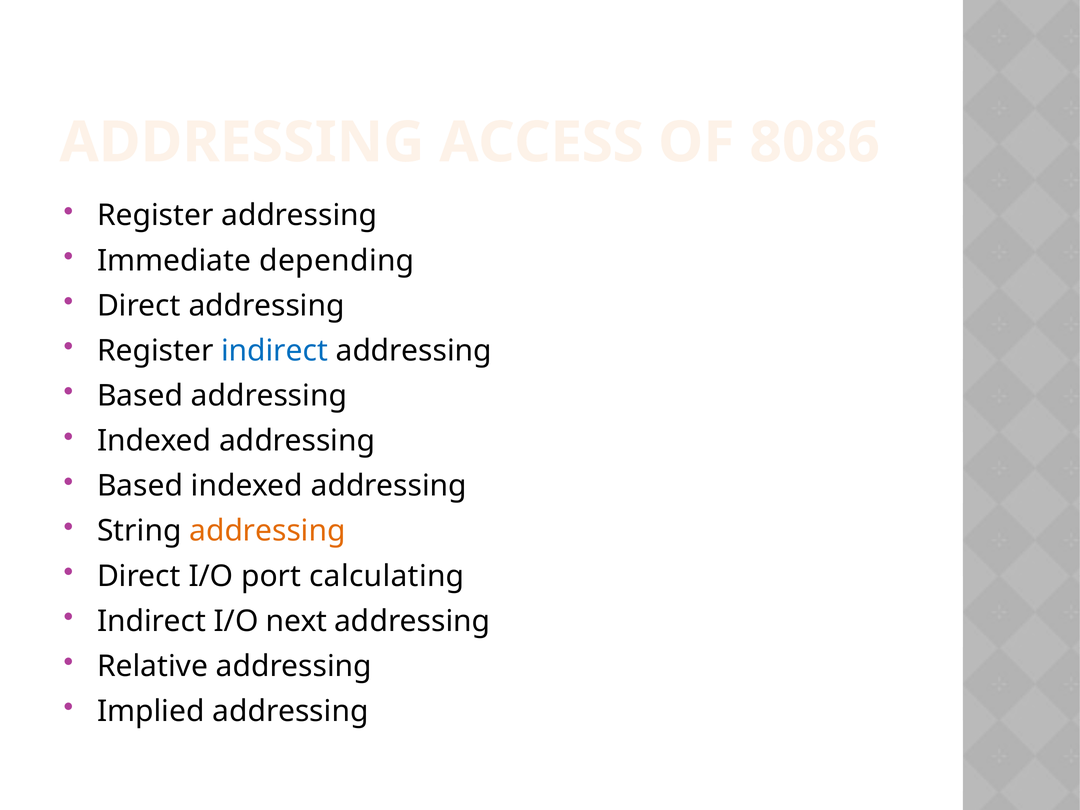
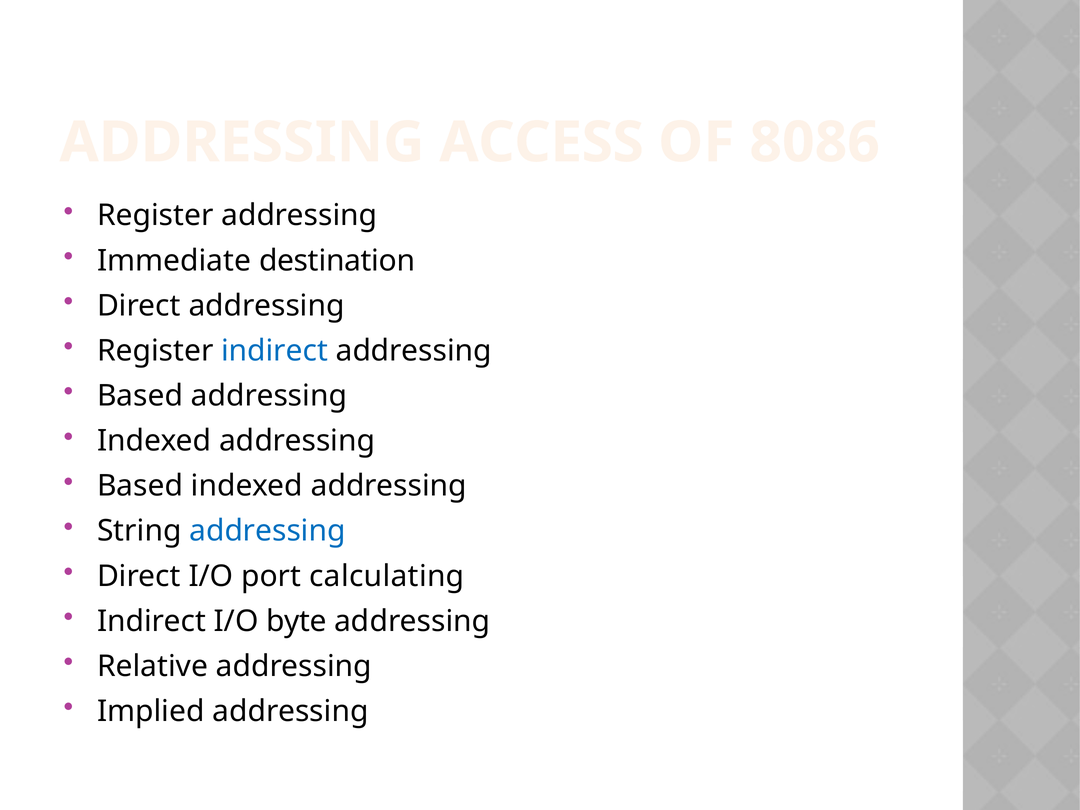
depending: depending -> destination (337, 261)
addressing colour: orange -> blue (267, 531)
next: next -> byte (297, 621)
